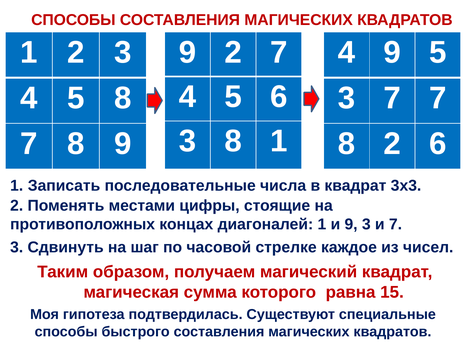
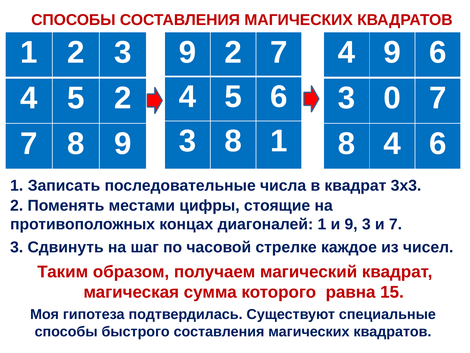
9 5: 5 -> 6 (438, 52)
5 8: 8 -> 2 (123, 98)
3 7: 7 -> 0 (392, 98)
8 2: 2 -> 4 (392, 144)
